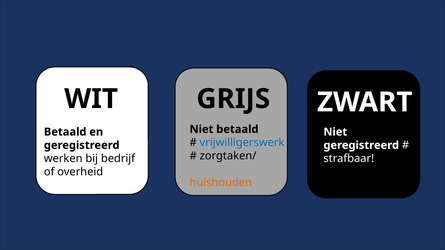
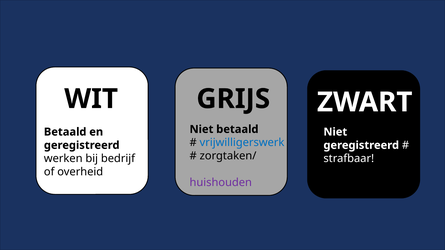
huishouden colour: orange -> purple (221, 183)
